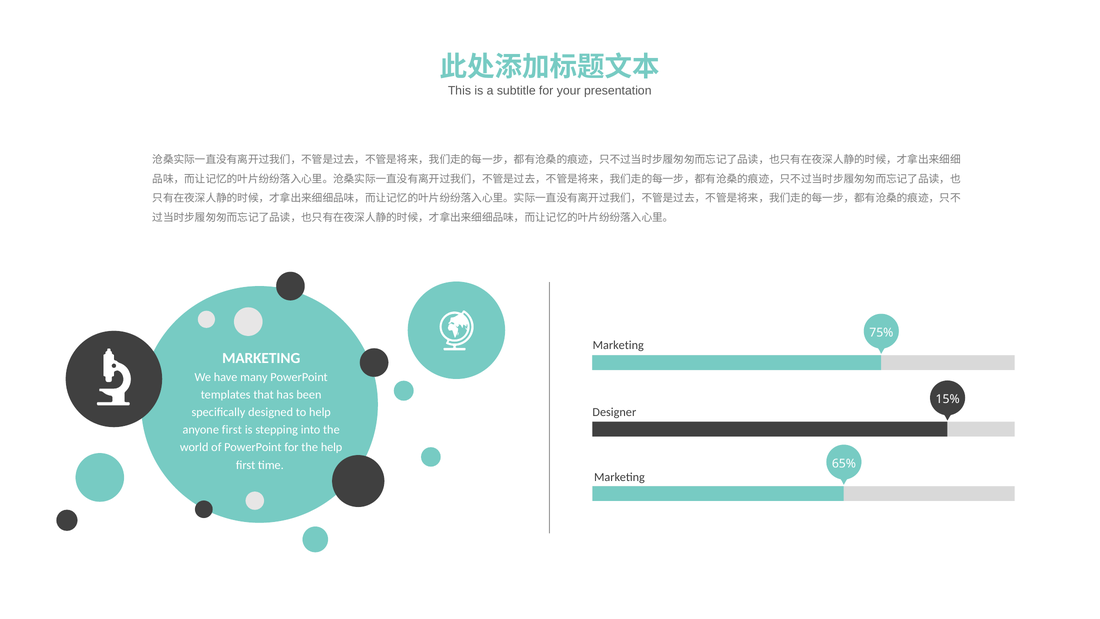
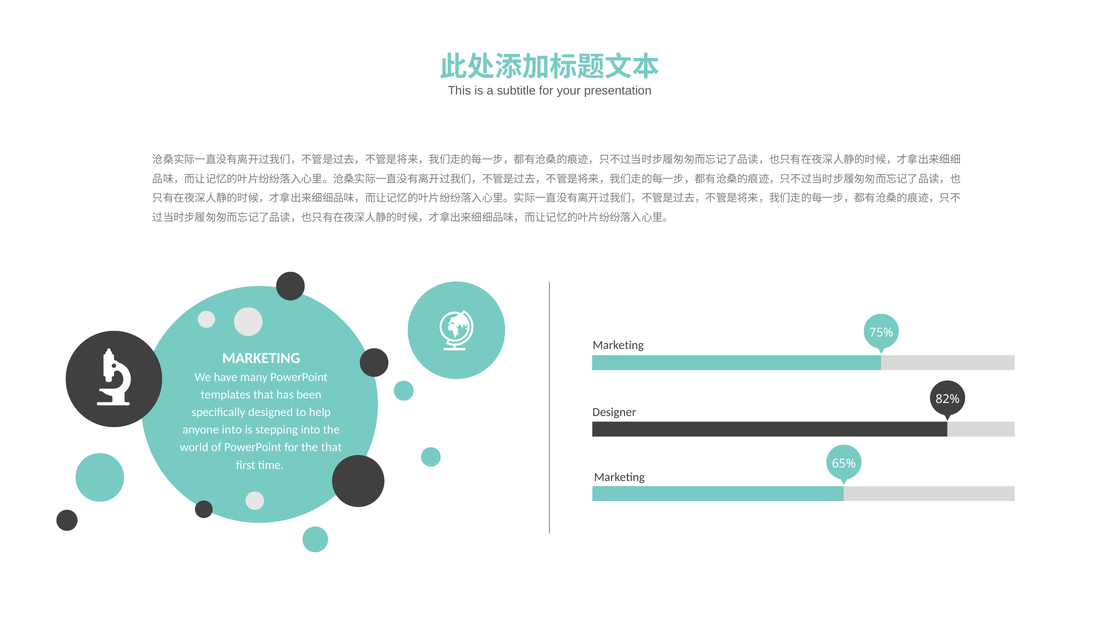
15%: 15% -> 82% (948, 399)
anyone first: first -> into (232, 430)
the help: help -> that (331, 447)
